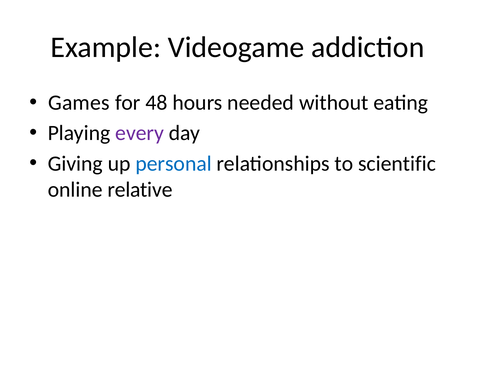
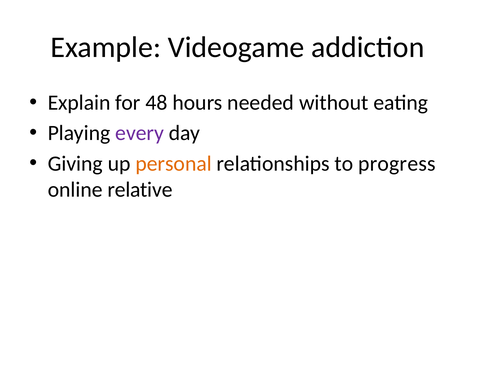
Games: Games -> Explain (79, 103)
personal colour: blue -> orange (174, 163)
scientific: scientific -> progress (397, 163)
